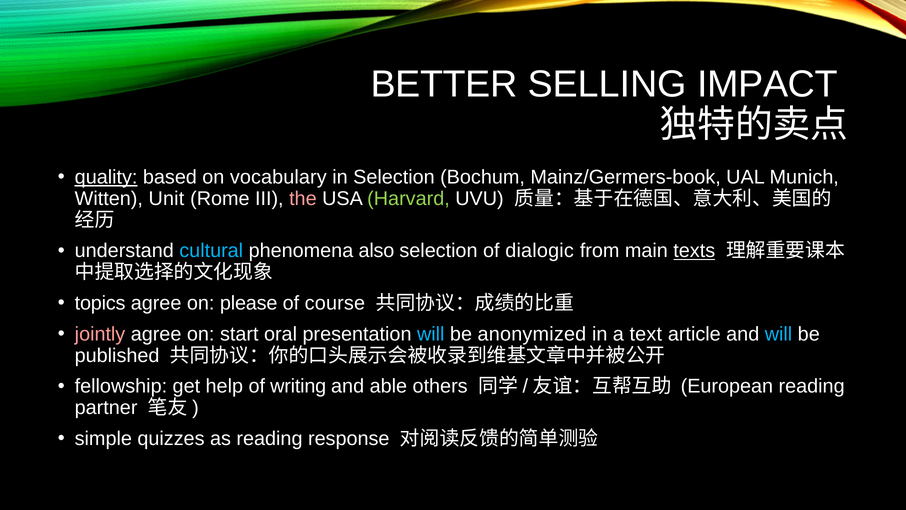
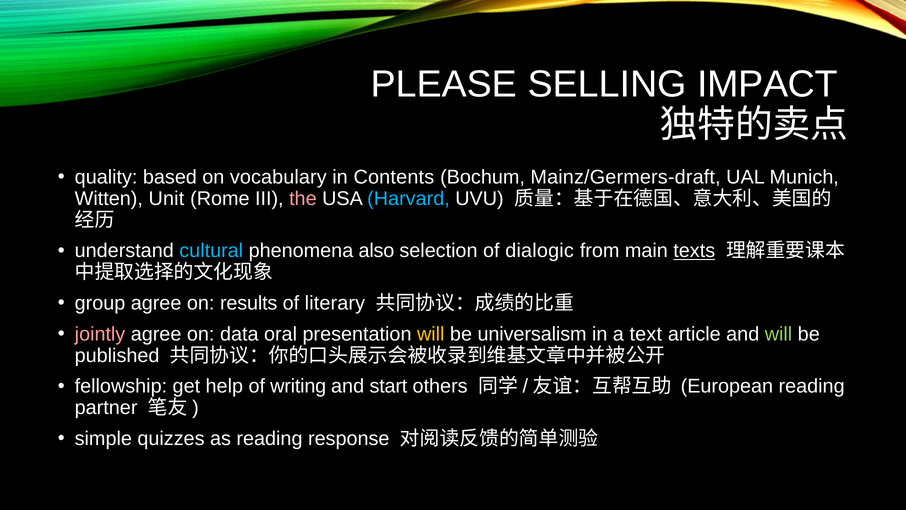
BETTER: BETTER -> PLEASE (444, 84)
quality underline: present -> none (106, 177)
in Selection: Selection -> Contents (394, 177)
Mainz/Germers-book: Mainz/Germers-book -> Mainz/Germers-draft (626, 177)
Harvard colour: light green -> light blue (408, 198)
topics: topics -> group (100, 303)
please: please -> results (249, 303)
course: course -> literary (335, 303)
start: start -> data (239, 334)
will colour: light blue -> yellow (431, 334)
anonymized: anonymized -> universalism (532, 334)
will colour: light blue -> light green (779, 334)
able: able -> start (388, 386)
